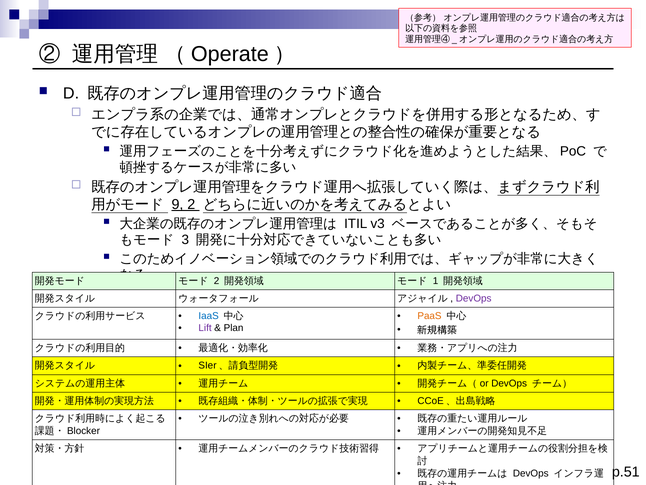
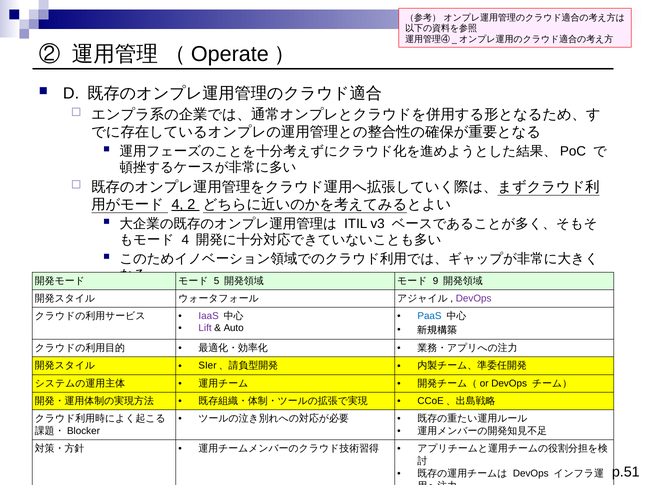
9: 9 -> 4 (178, 204)
3: 3 -> 4 (185, 240)
2: 2 -> 5 (217, 281)
1: 1 -> 9 (436, 281)
PaaS colour: orange -> blue (429, 316)
IaaS colour: blue -> purple (209, 316)
Plan: Plan -> Auto (234, 328)
